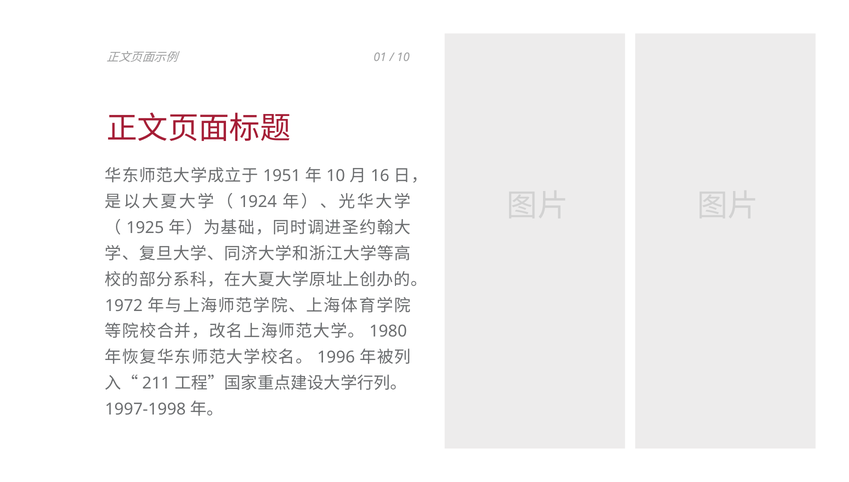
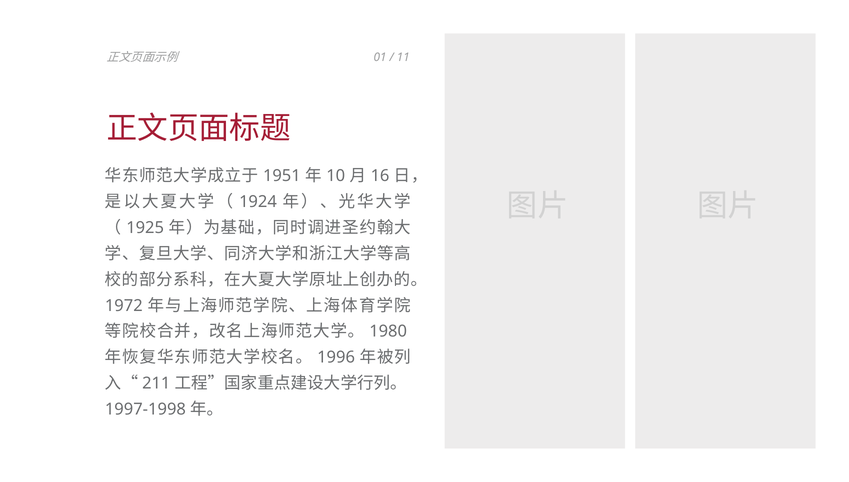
10: 10 -> 11 (403, 57)
